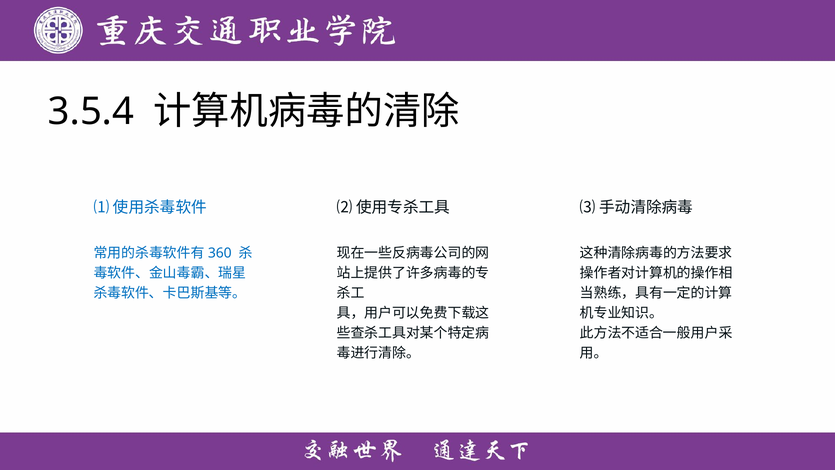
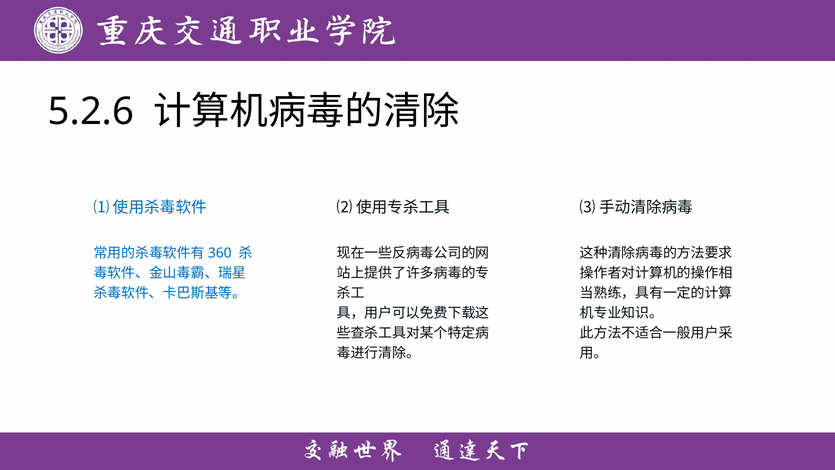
3.5.4: 3.5.4 -> 5.2.6 (91, 111)
